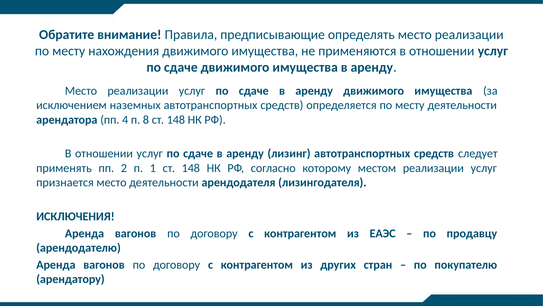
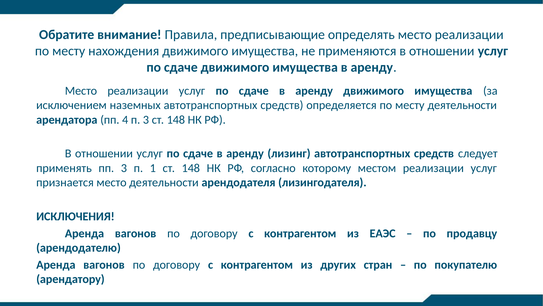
п 8: 8 -> 3 (146, 120)
пп 2: 2 -> 3 (124, 168)
